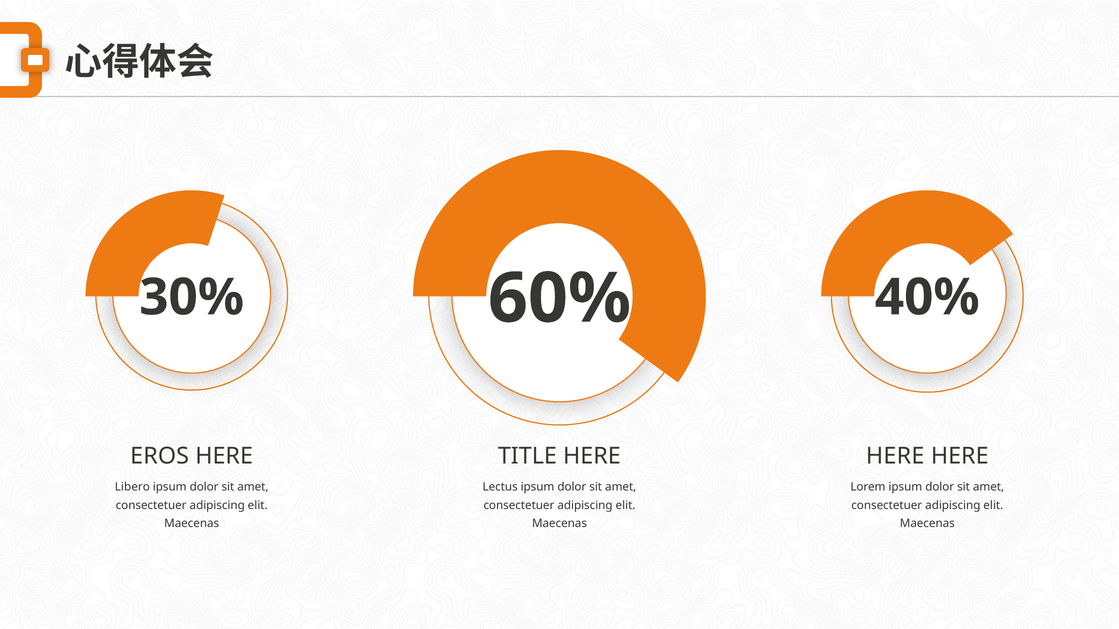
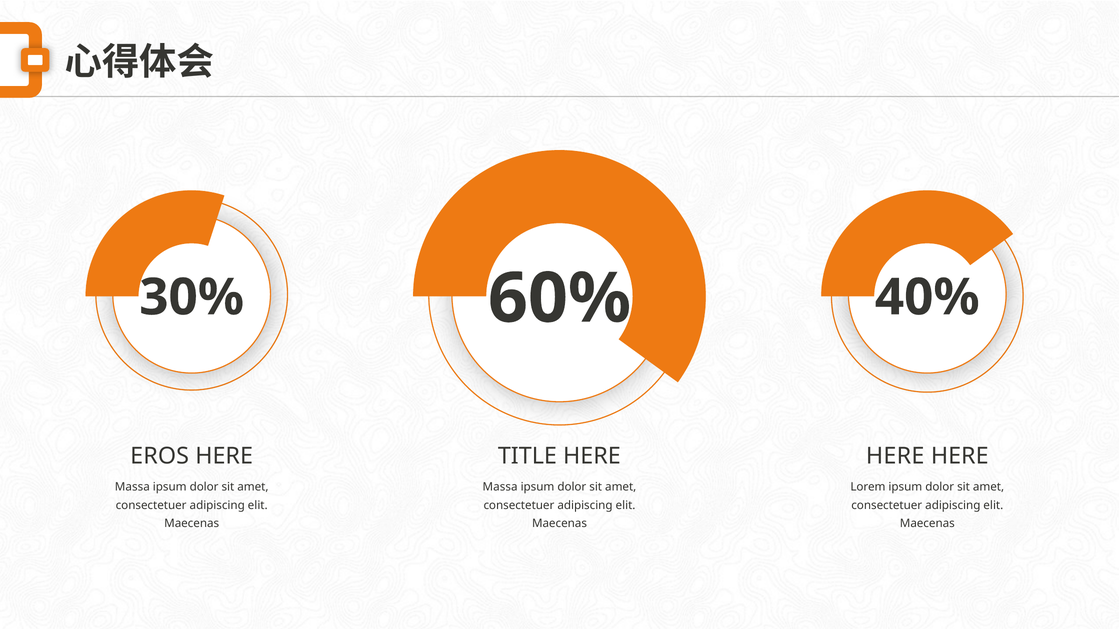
Libero: Libero -> Massa (132, 487)
Lectus: Lectus -> Massa (500, 487)
